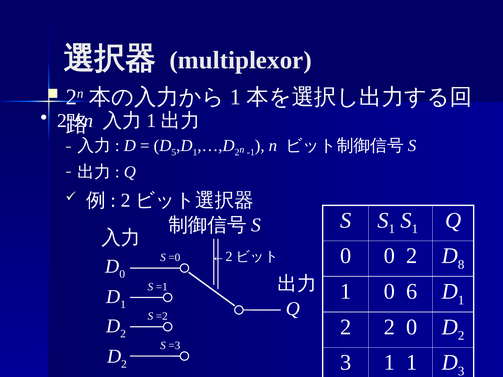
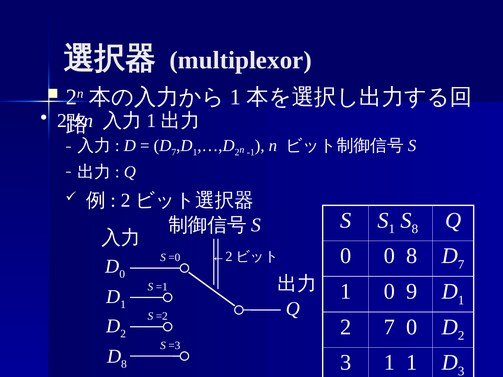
5: 5 -> 7 (174, 152)
1 S 1: 1 -> 8 (415, 229)
0 2: 2 -> 8 (412, 256)
8: 8 -> 7 (461, 265)
6: 6 -> 9 (412, 292)
2 2: 2 -> 7 (389, 327)
2: 2 -> 8 (124, 364)
